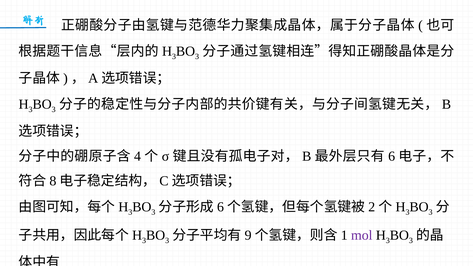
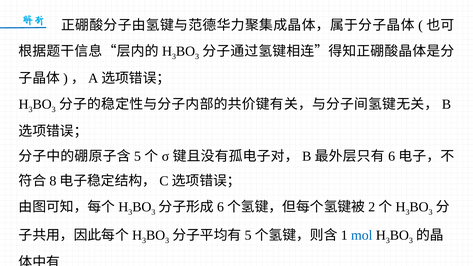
4: 4 -> 5 (137, 156)
9: 9 -> 5 (248, 235)
mol colour: purple -> blue (362, 235)
